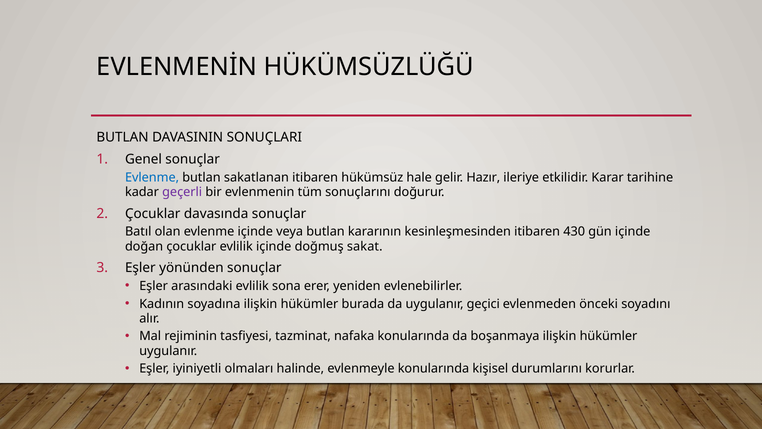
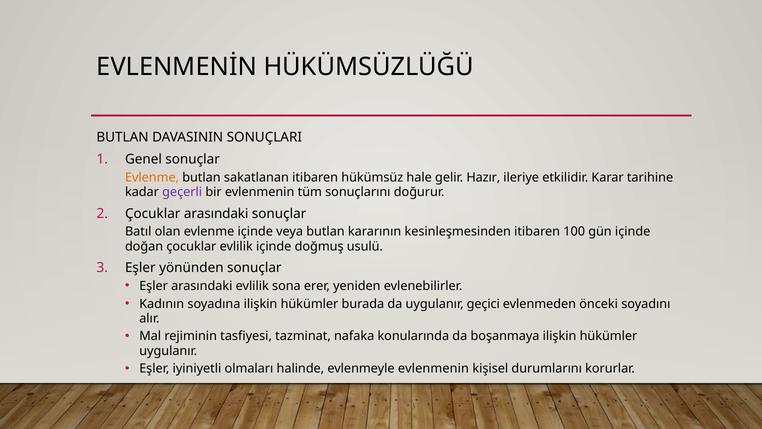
Evlenme colour: blue -> orange (152, 177)
Çocuklar davasında: davasında -> arasındaki (216, 213)
430: 430 -> 100 (574, 232)
sakat: sakat -> usulü (365, 246)
evlenmeyle konularında: konularında -> evlenmenin (433, 368)
